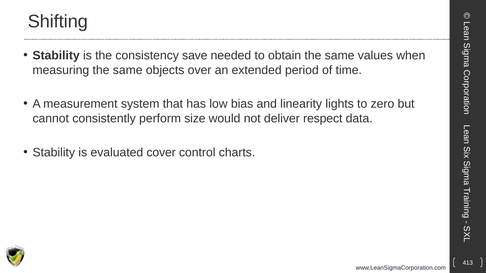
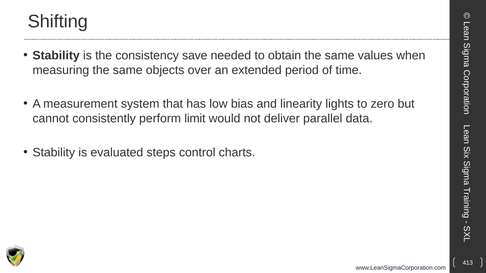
size: size -> limit (195, 119)
respect: respect -> parallel (323, 119)
cover: cover -> steps (161, 153)
